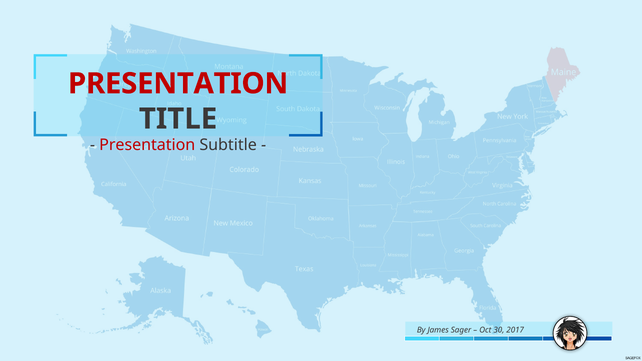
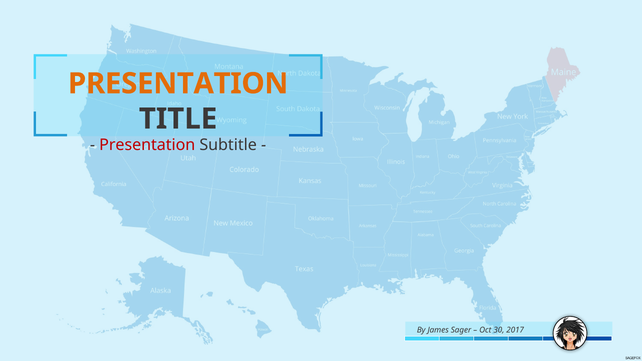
PRESENTATION colour: red -> orange (178, 84)
